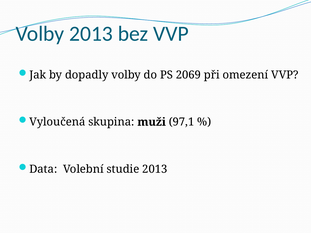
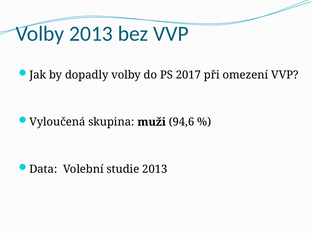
2069: 2069 -> 2017 (188, 75)
97,1: 97,1 -> 94,6 (182, 122)
